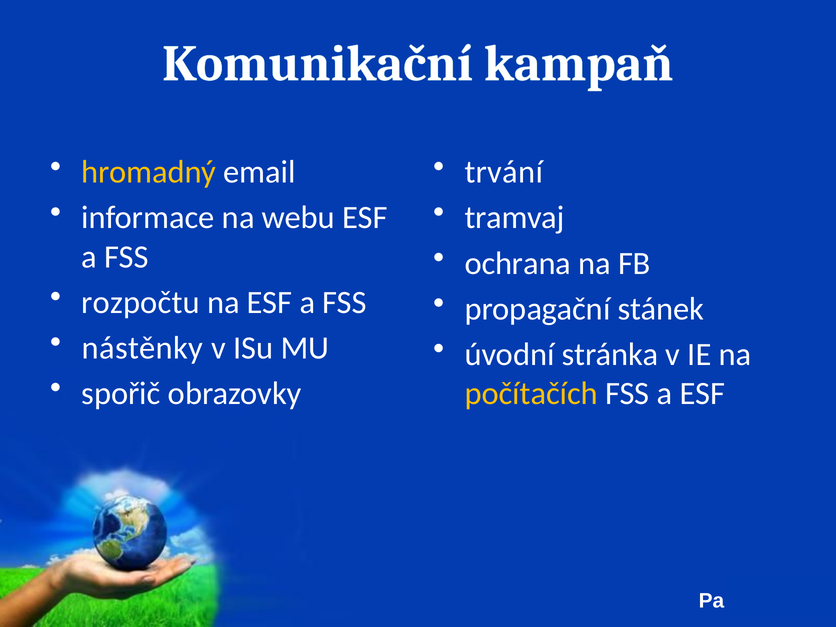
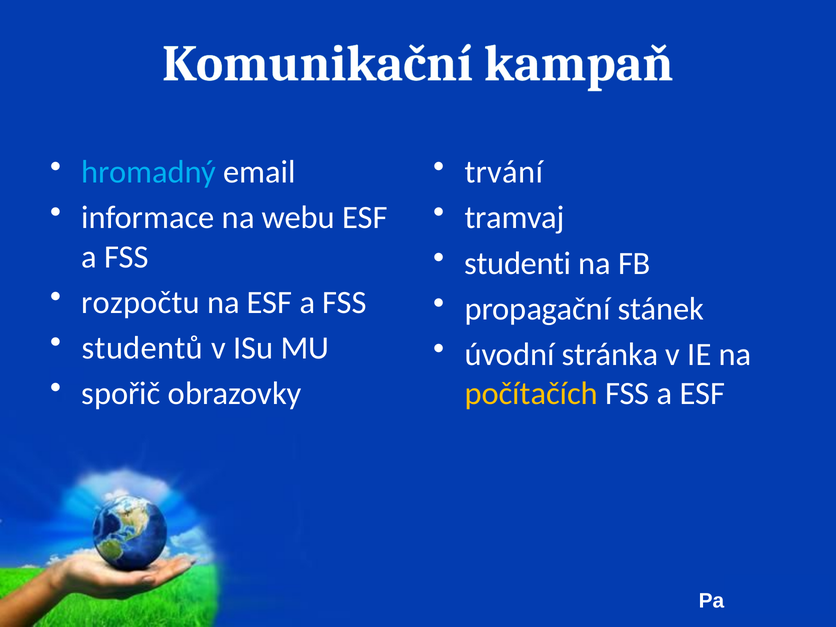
hromadný colour: yellow -> light blue (149, 172)
ochrana: ochrana -> studenti (518, 263)
nástěnky: nástěnky -> studentů (142, 348)
